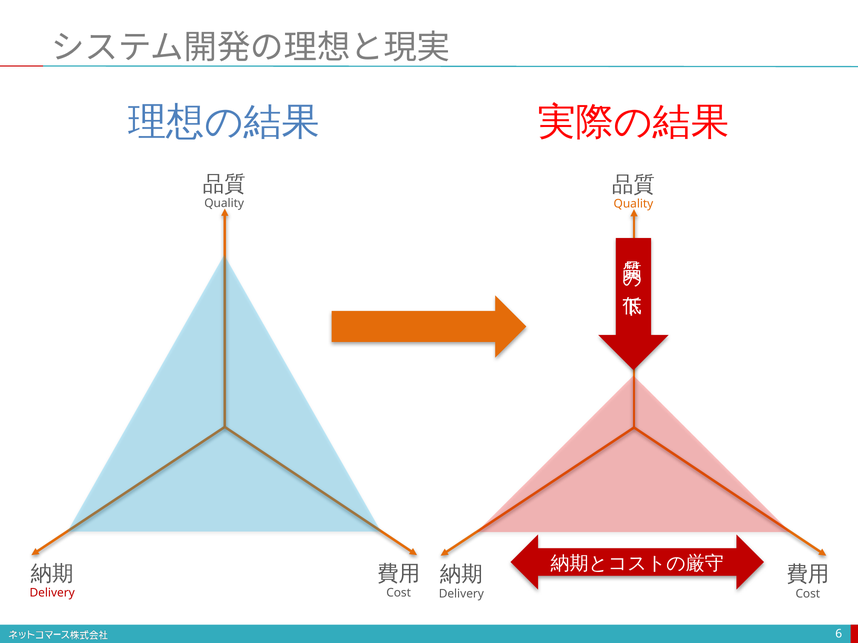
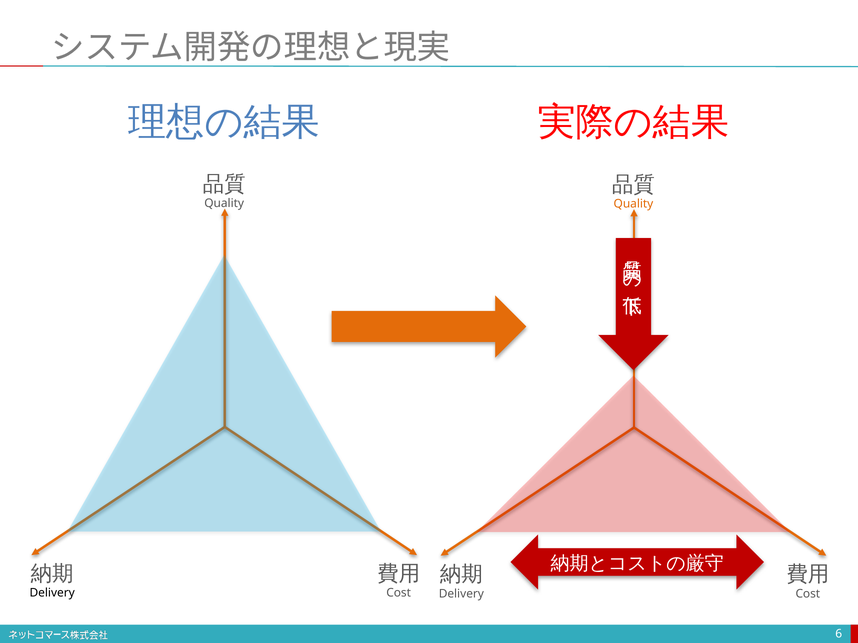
Delivery colour: red -> black (52, 593)
